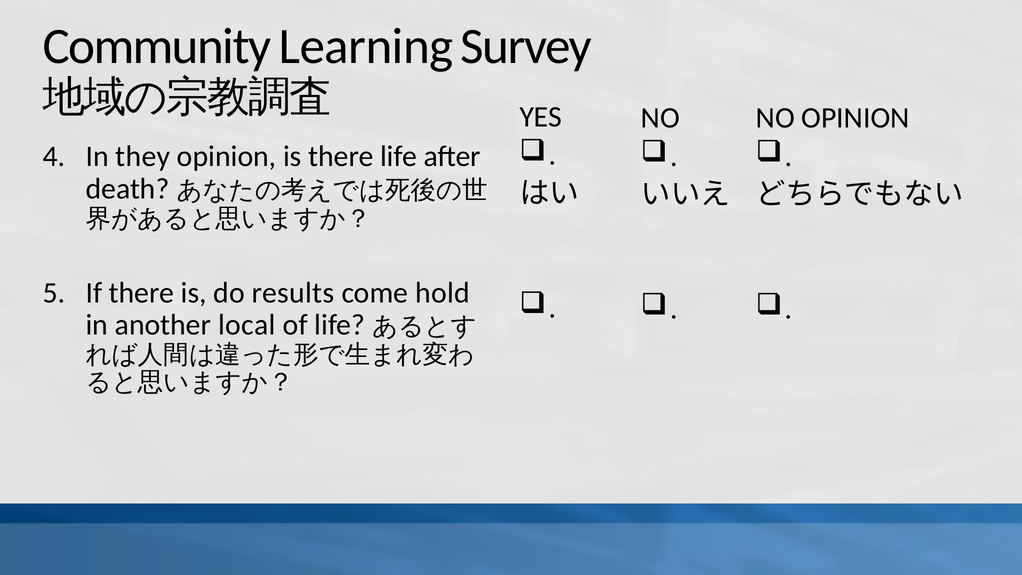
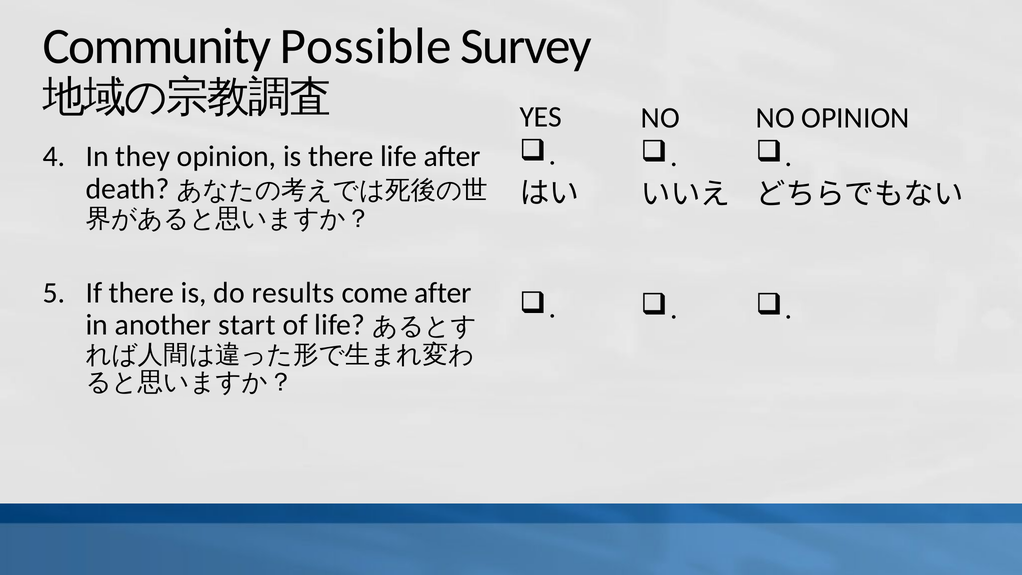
Learning: Learning -> Possible (366, 47)
come hold: hold -> after (443, 293)
local: local -> start (247, 325)
